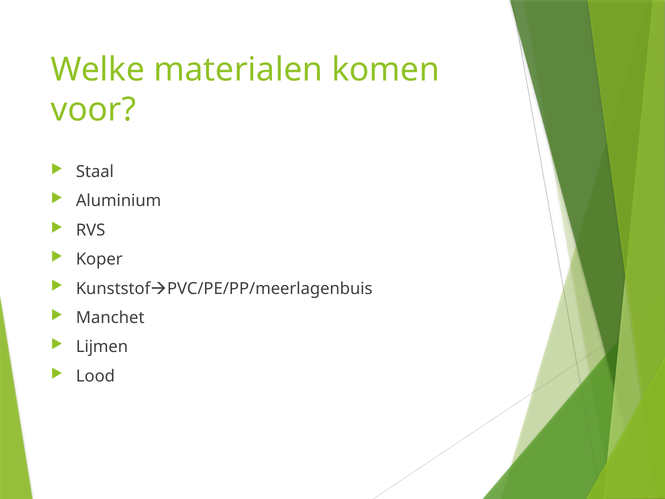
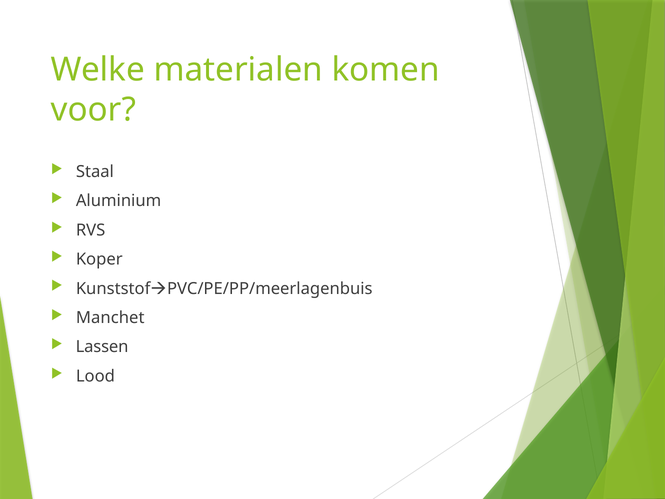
Lijmen: Lijmen -> Lassen (102, 347)
